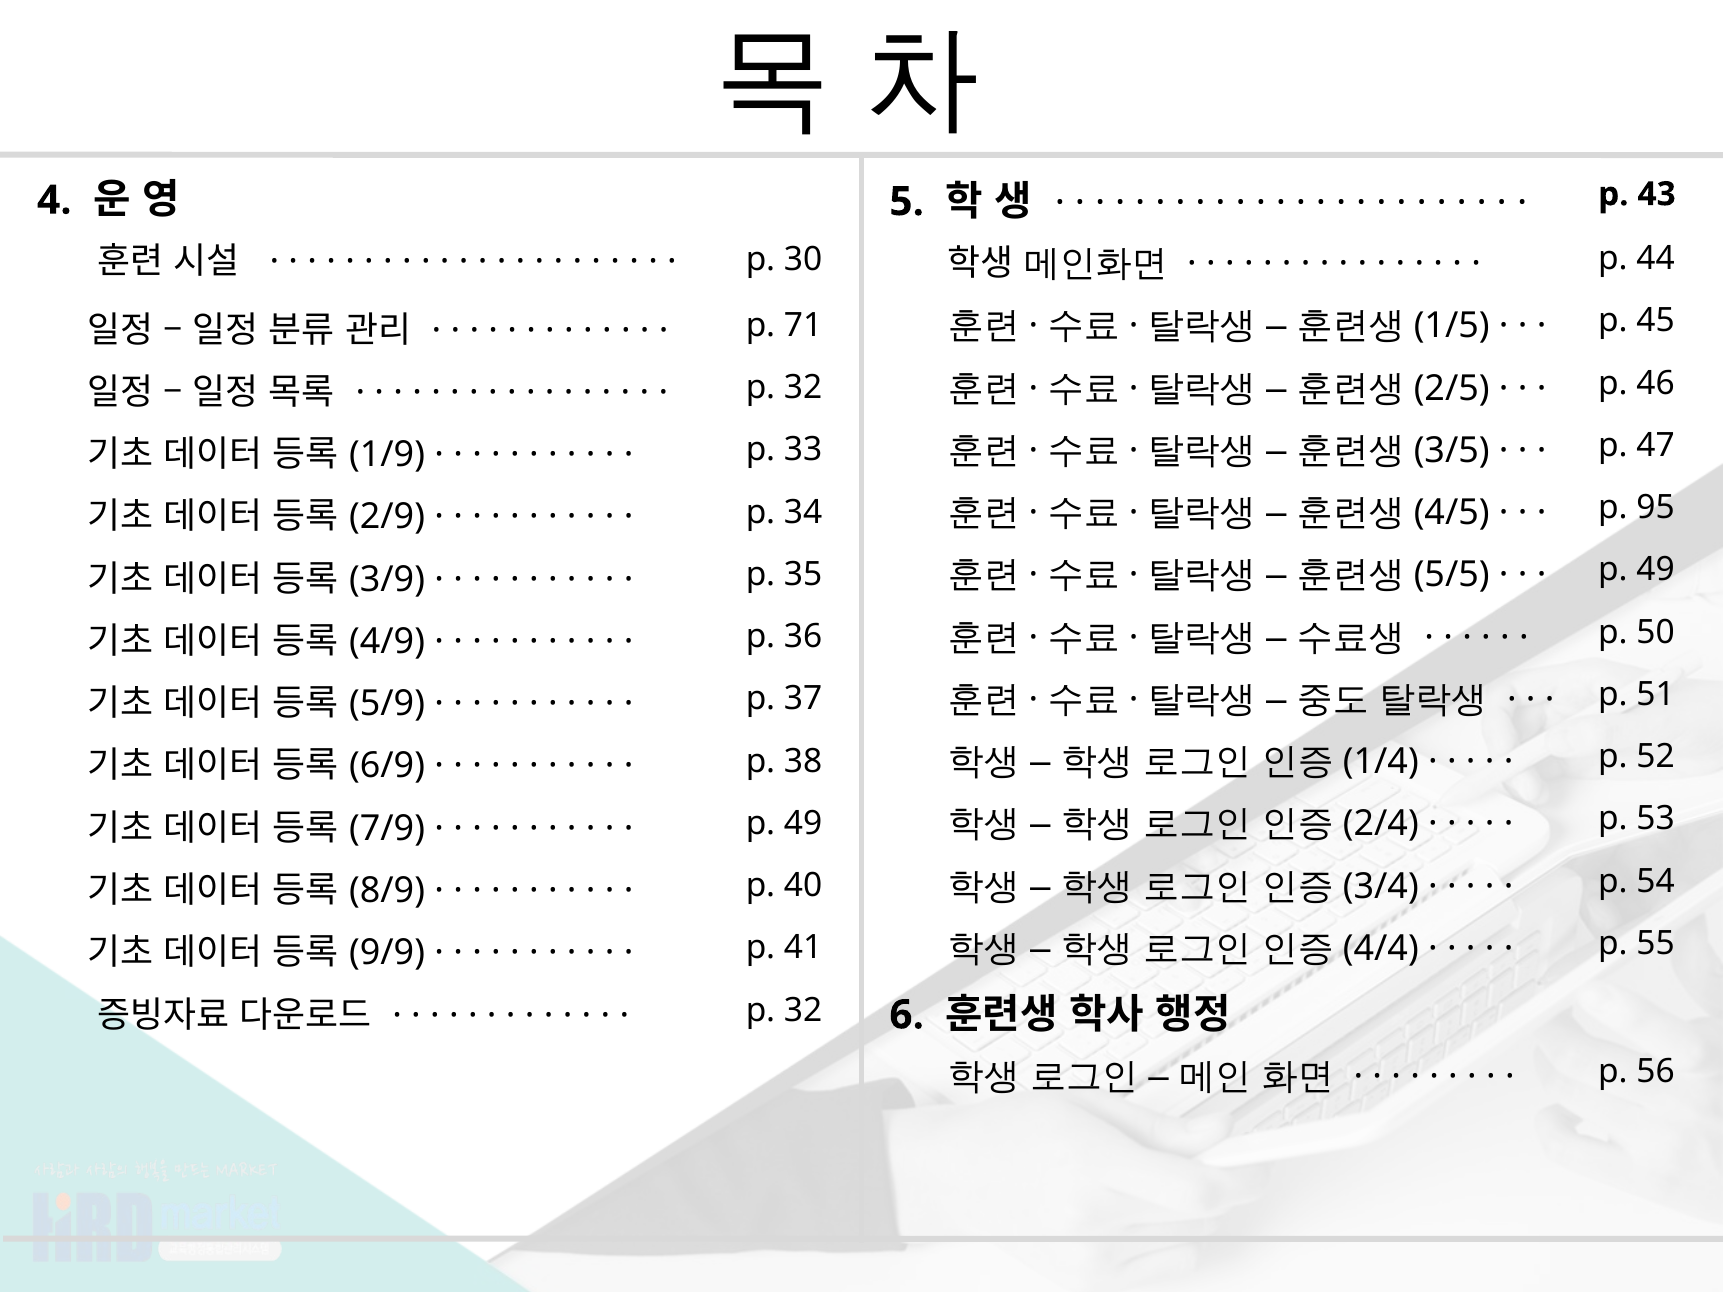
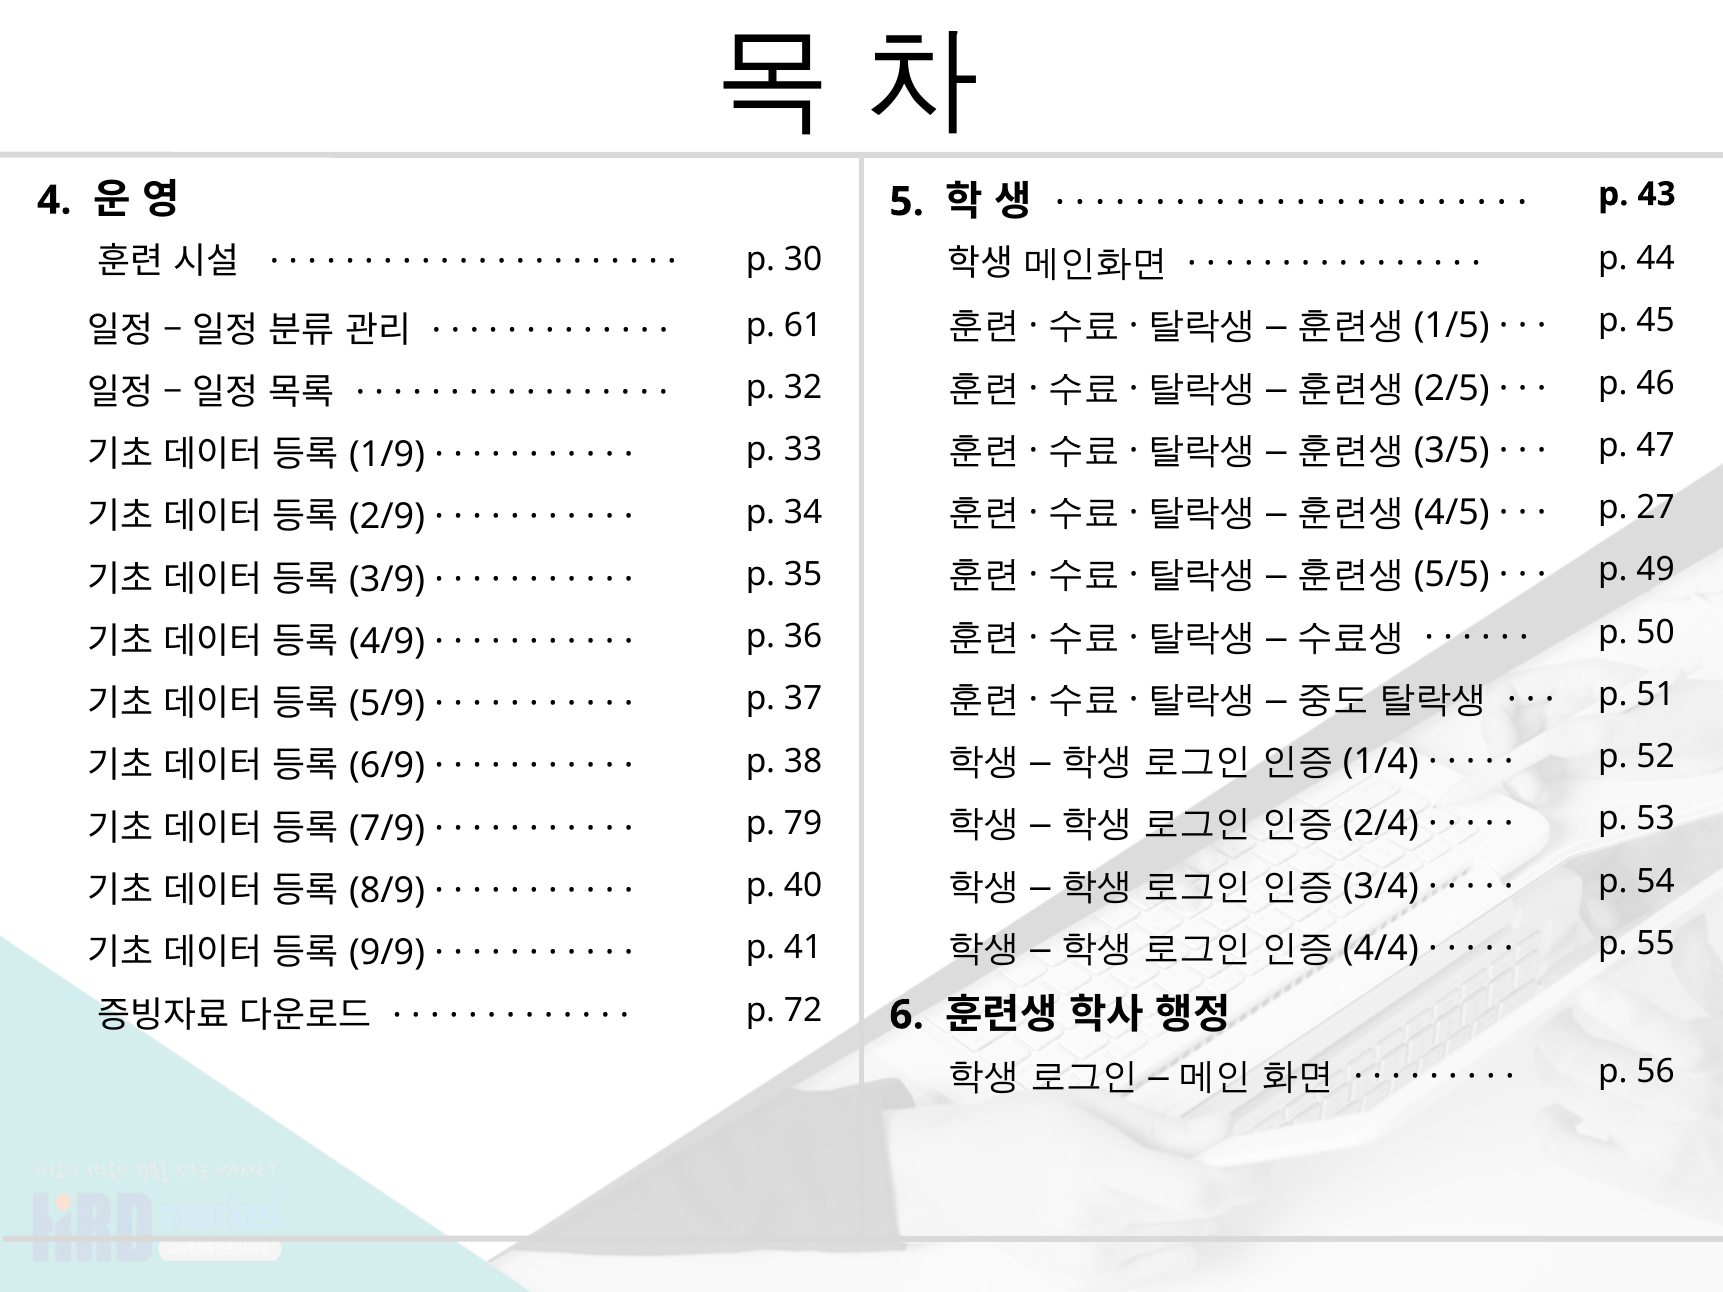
71: 71 -> 61 (803, 325)
95: 95 -> 27 (1656, 508)
49: 49 -> 79 (803, 824)
32: 32 -> 72 (803, 1010)
